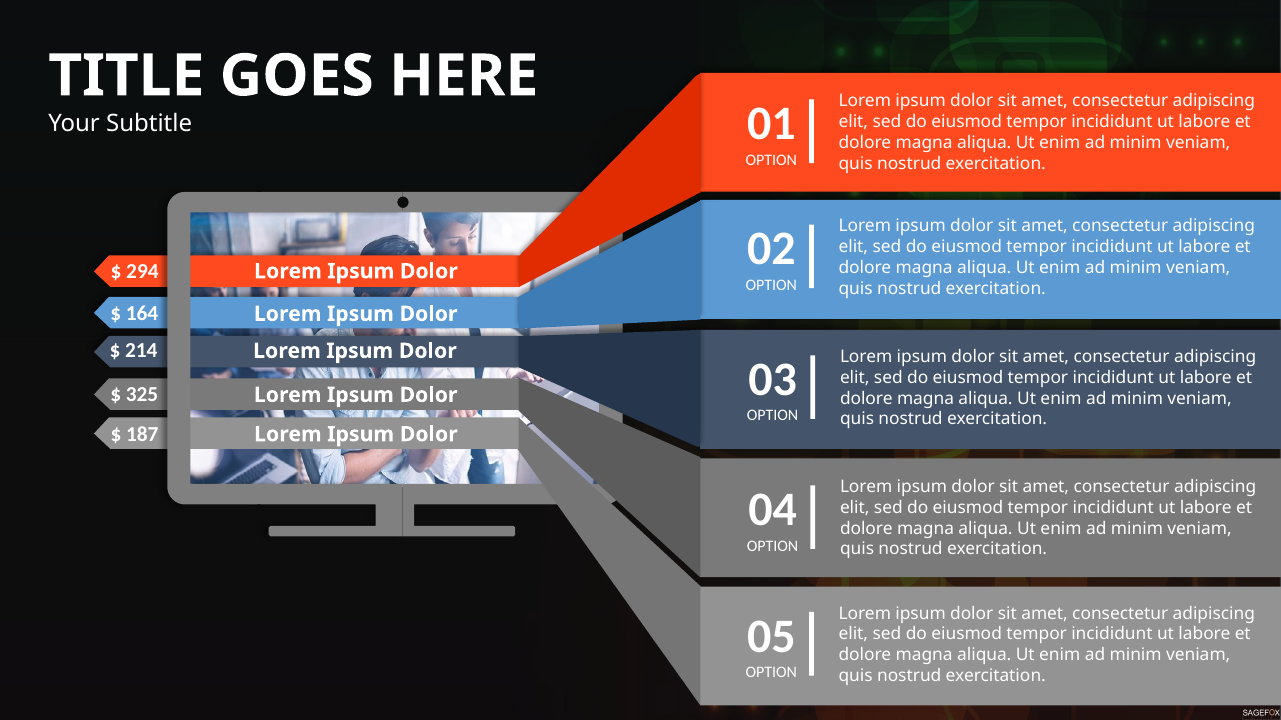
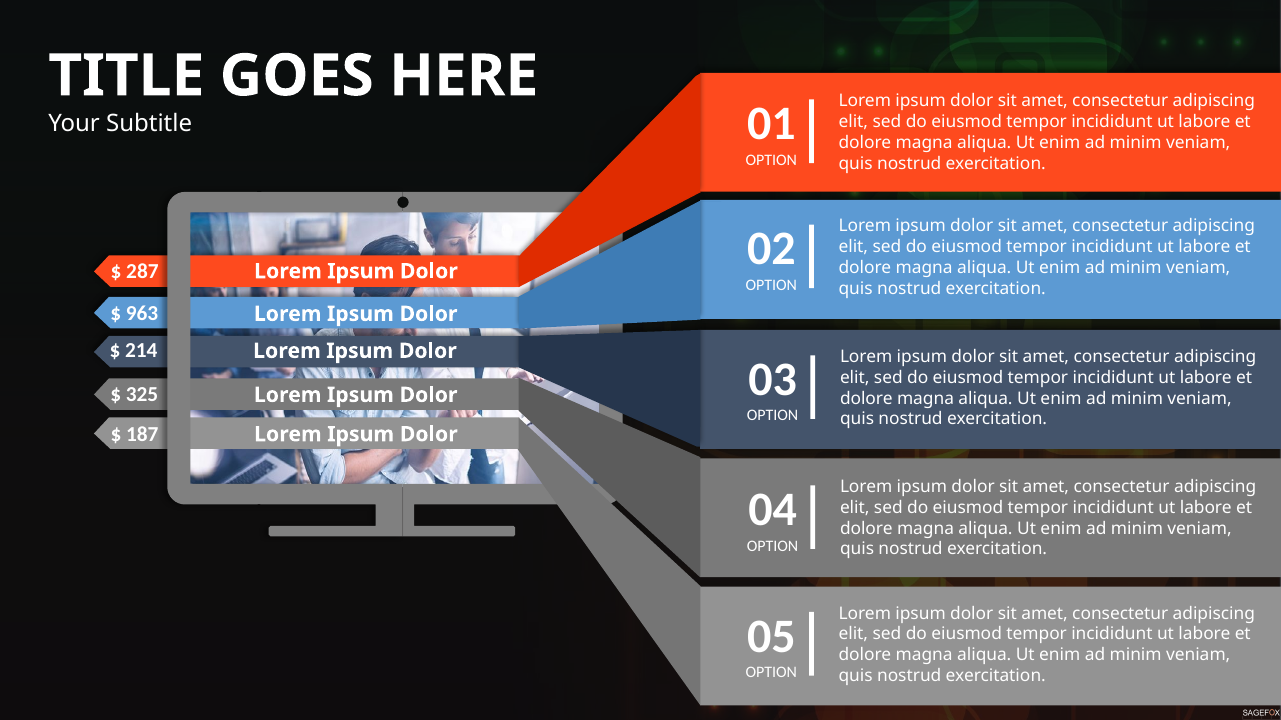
294: 294 -> 287 (142, 271)
164: 164 -> 963 (142, 314)
